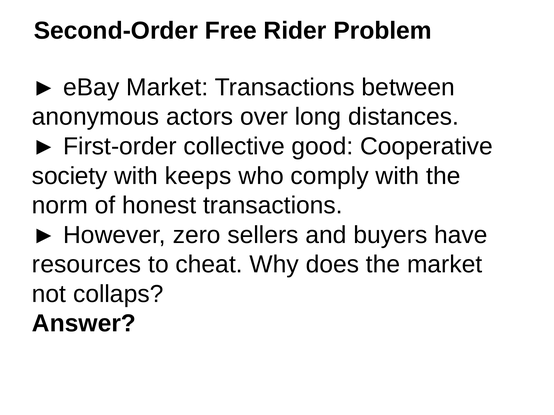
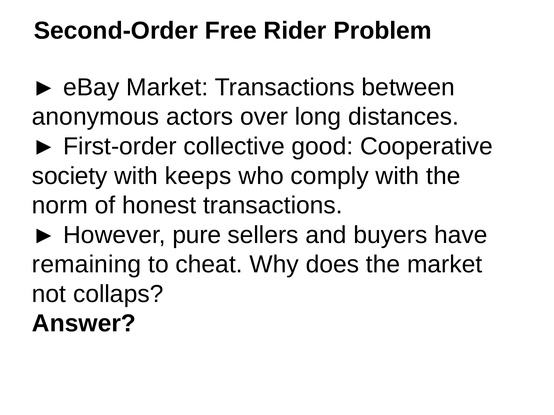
zero: zero -> pure (197, 235)
resources: resources -> remaining (87, 265)
